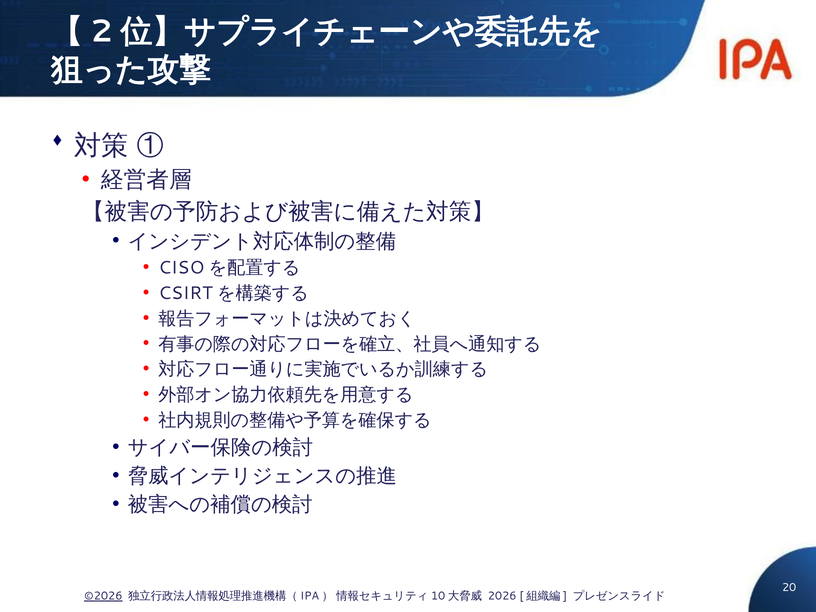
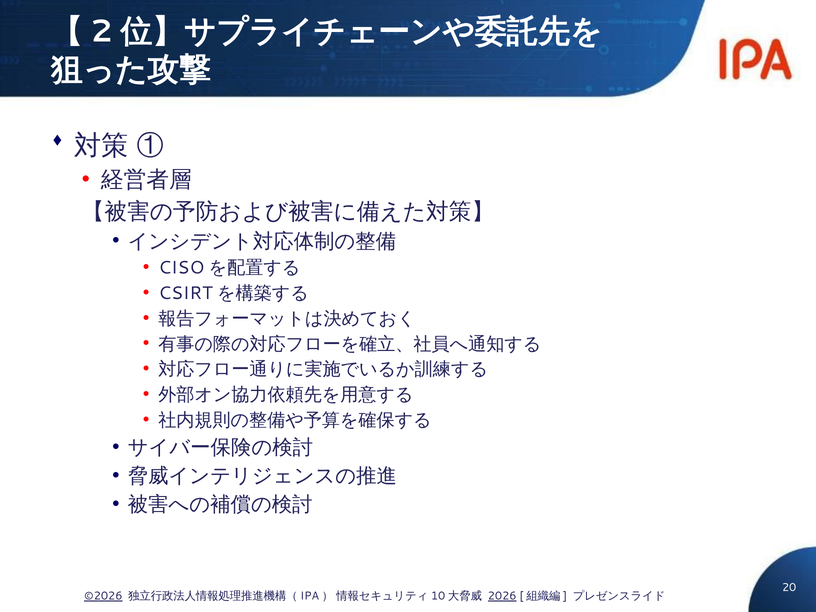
2026 underline: none -> present (502, 596)
